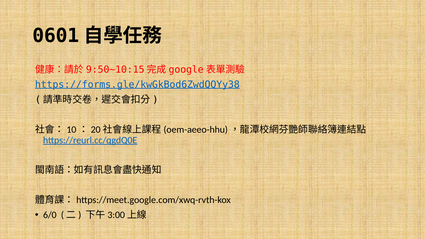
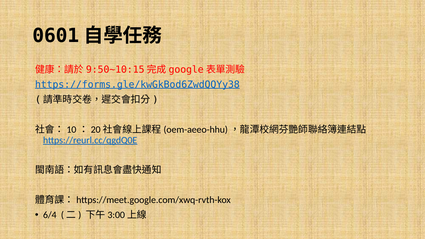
6/0: 6/0 -> 6/4 (50, 215)
